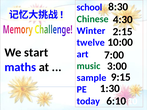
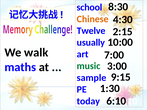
Chinese colour: green -> orange (93, 19)
Winter: Winter -> Twelve (91, 31)
twelve: twelve -> usually (91, 43)
start: start -> walk (36, 53)
